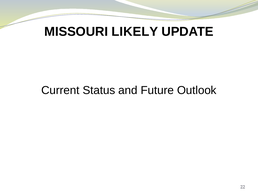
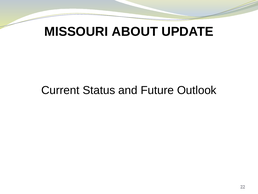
LIKELY: LIKELY -> ABOUT (135, 31)
